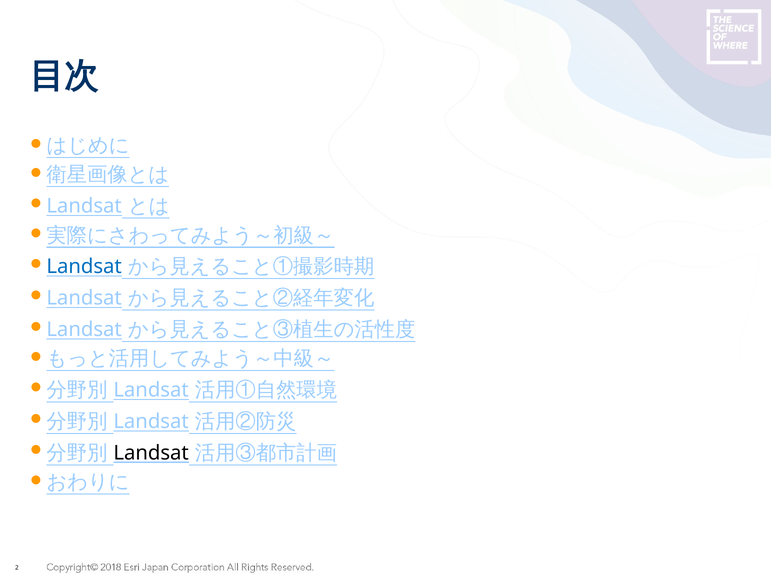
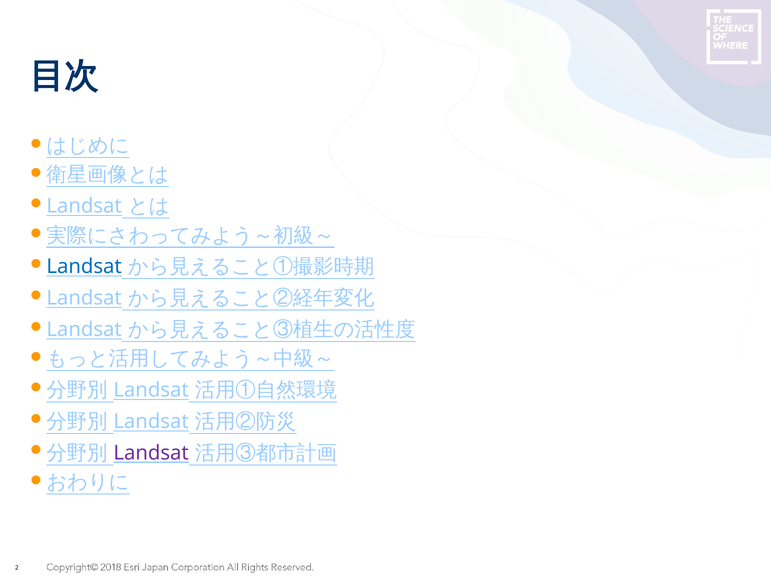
Landsat colour: black -> purple (151, 452)
